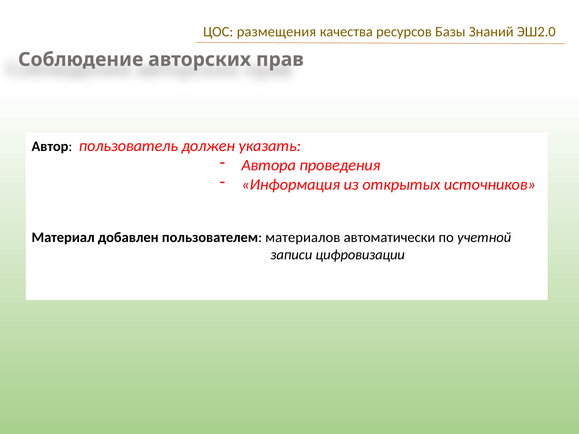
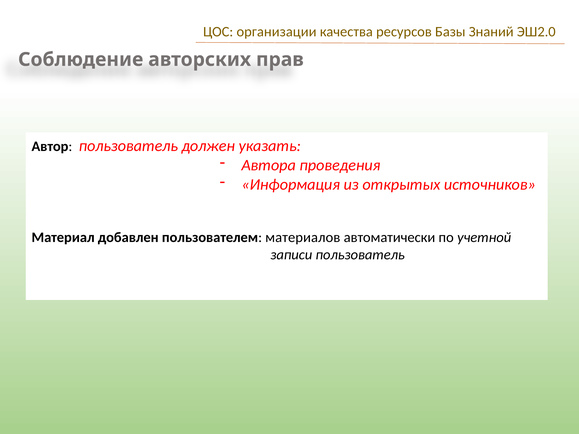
размещения: размещения -> организации (277, 32)
записи цифровизации: цифровизации -> пользователь (360, 255)
